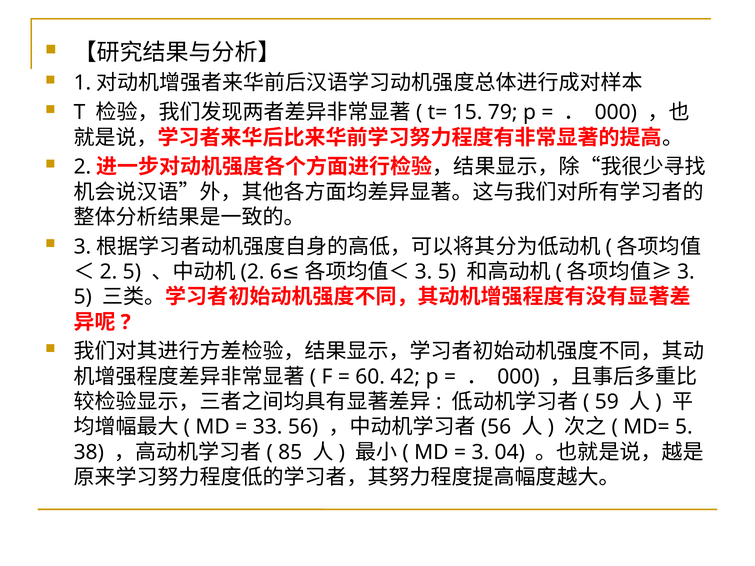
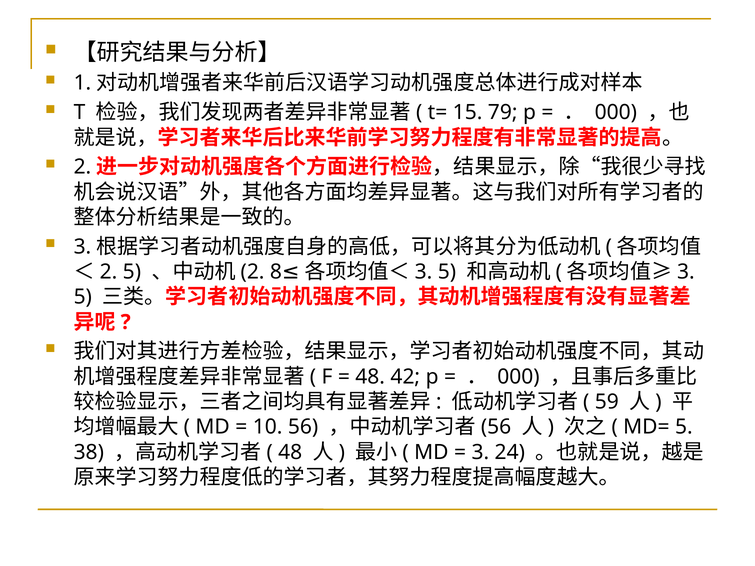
6: 6 -> 8 (276, 272)
60: 60 -> 48 (370, 377)
33: 33 -> 10 (268, 427)
85: 85 -> 48 (290, 452)
04: 04 -> 24 (510, 452)
